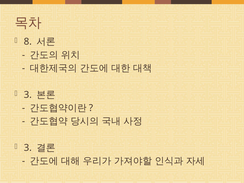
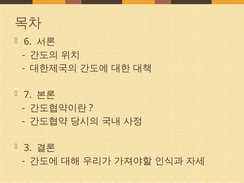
8: 8 -> 6 (28, 42)
3: 3 -> 7 (28, 95)
